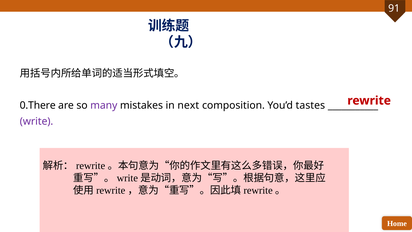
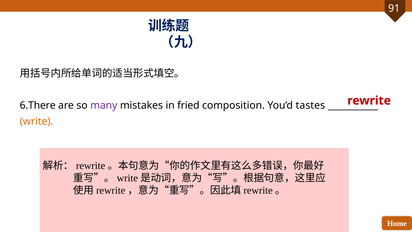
0.There: 0.There -> 6.There (38, 105)
next: next -> fried (188, 105)
write colour: purple -> orange (37, 121)
